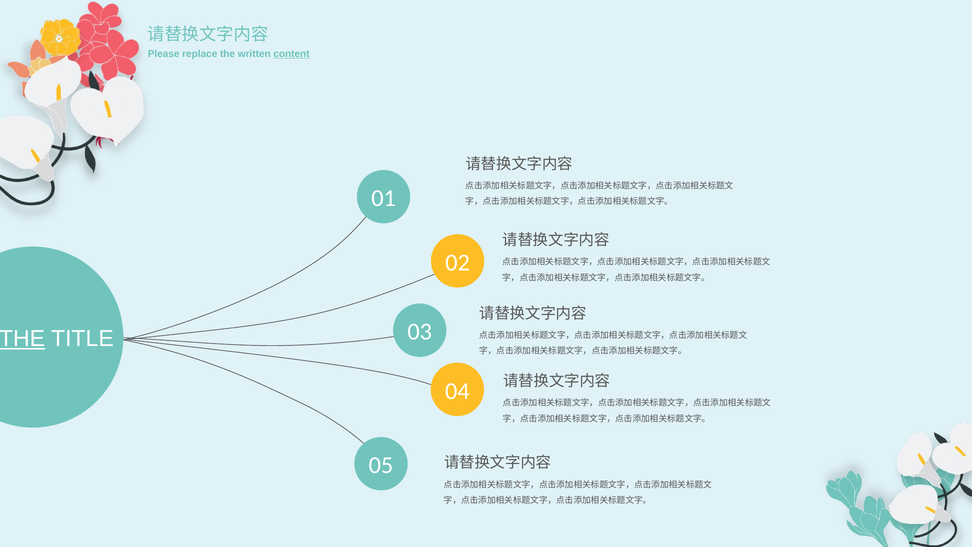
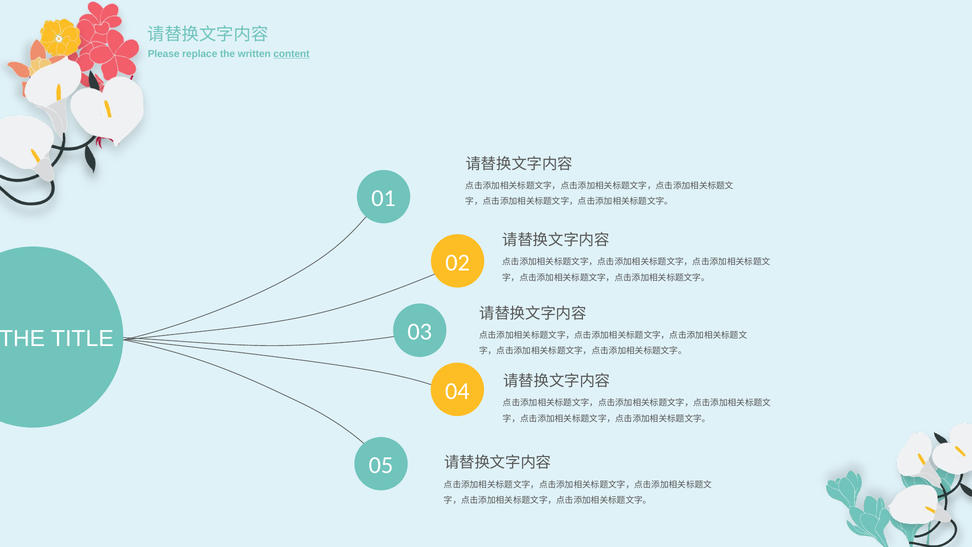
THE underline: present -> none (22, 339)
